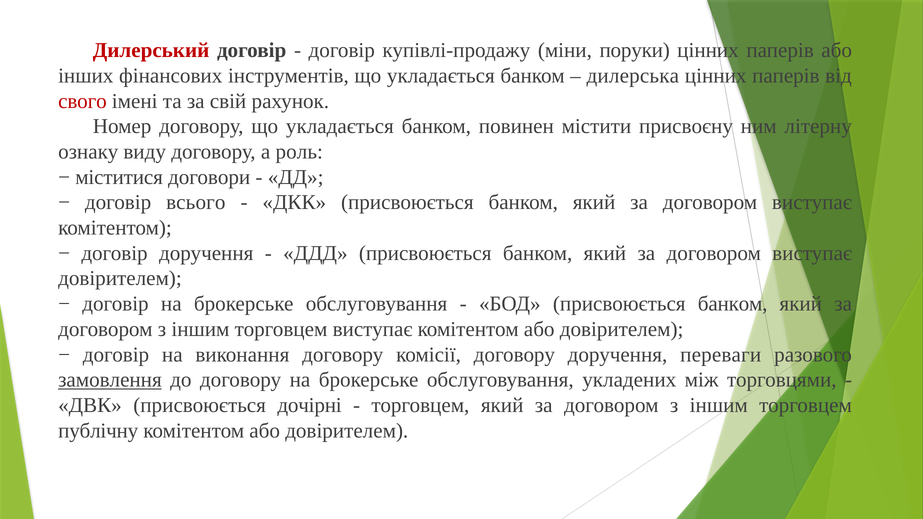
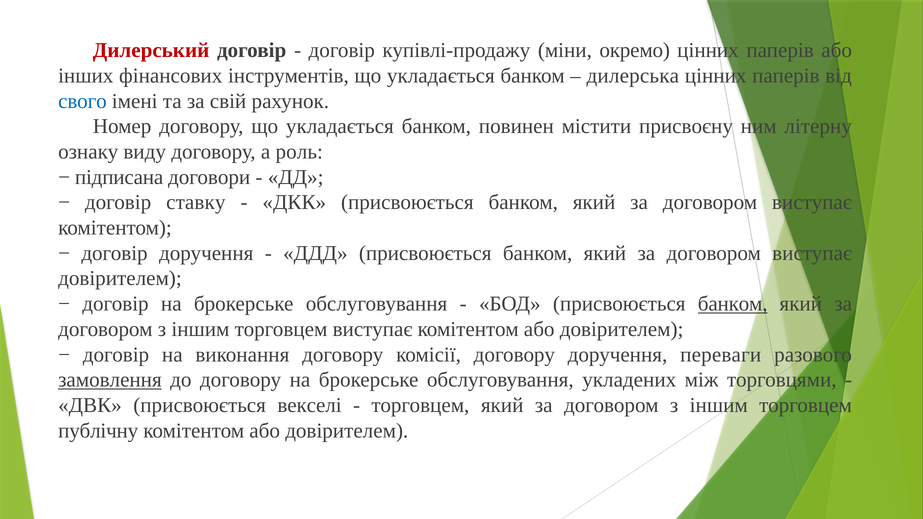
поруки: поруки -> окремо (635, 50)
свого colour: red -> blue (82, 101)
міститися: міститися -> підписана (119, 177)
всього: всього -> ставку (196, 203)
банком underline: none -> present (733, 304)
дочірні: дочірні -> векселі (310, 405)
